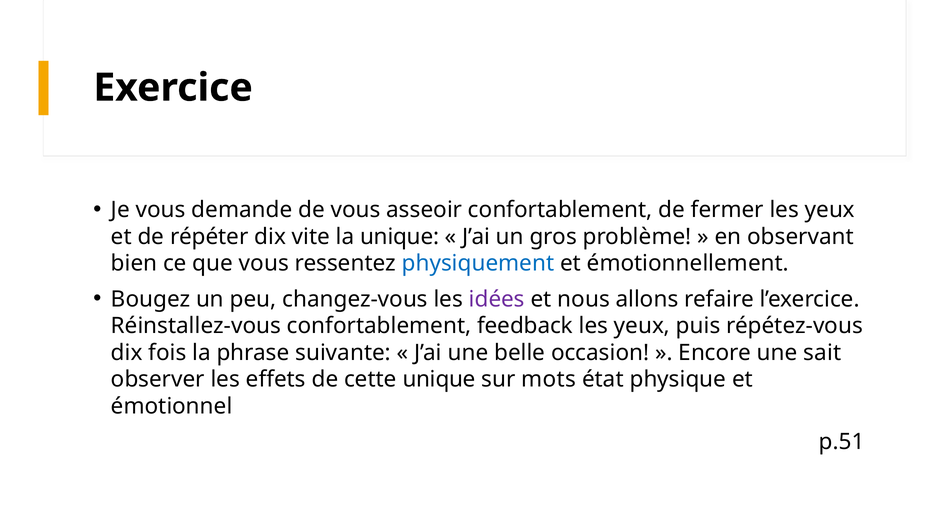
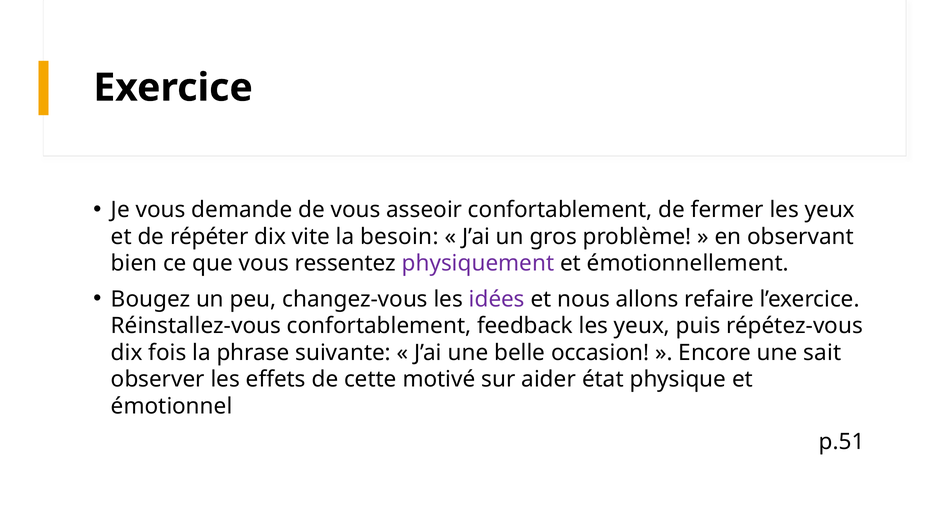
la unique: unique -> besoin (399, 237)
physiquement colour: blue -> purple (478, 263)
cette unique: unique -> motivé (439, 379)
mots: mots -> aider (549, 379)
